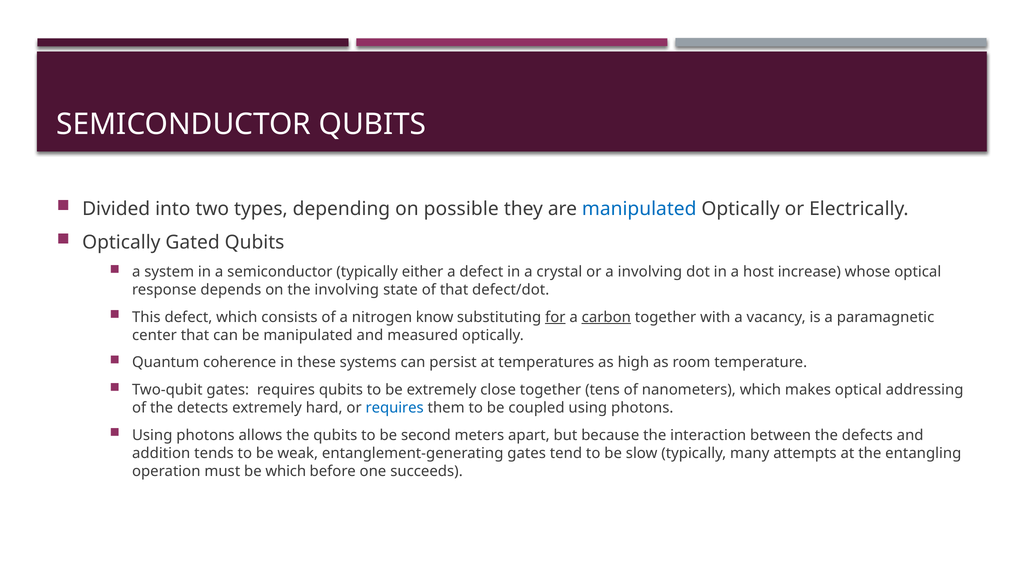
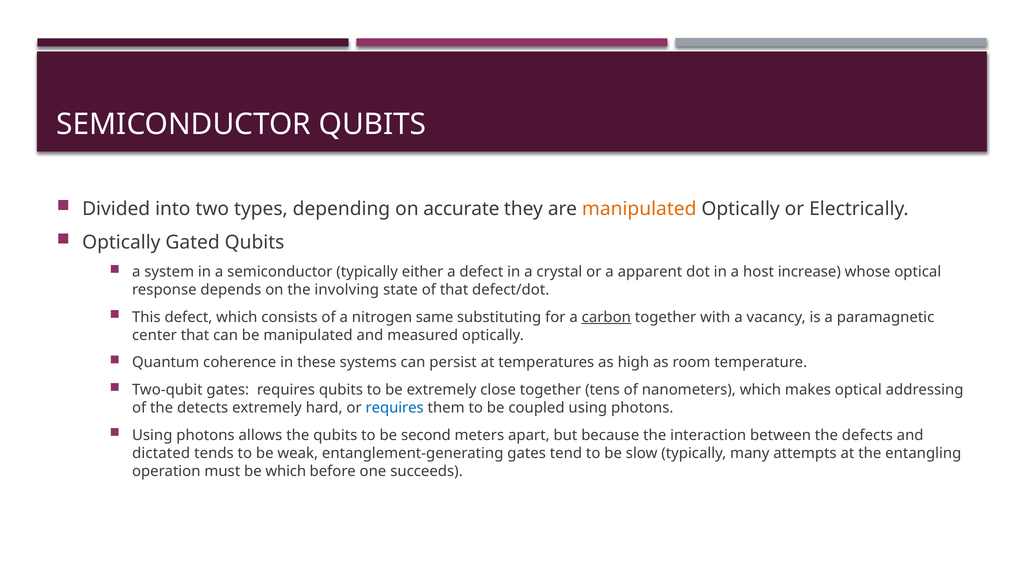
possible: possible -> accurate (461, 209)
manipulated colour: blue -> orange (639, 209)
a involving: involving -> apparent (650, 272)
know: know -> same (435, 317)
for underline: present -> none (555, 317)
addition: addition -> dictated (161, 453)
